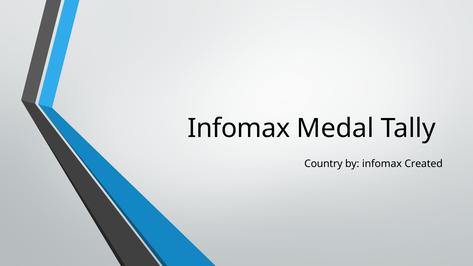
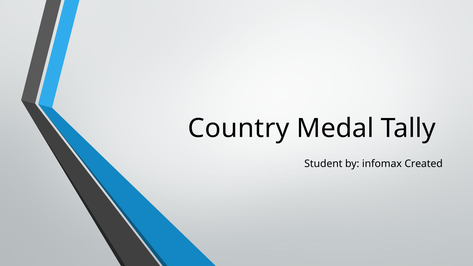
Infomax: Infomax -> Country (239, 129)
Country: Country -> Student (323, 164)
